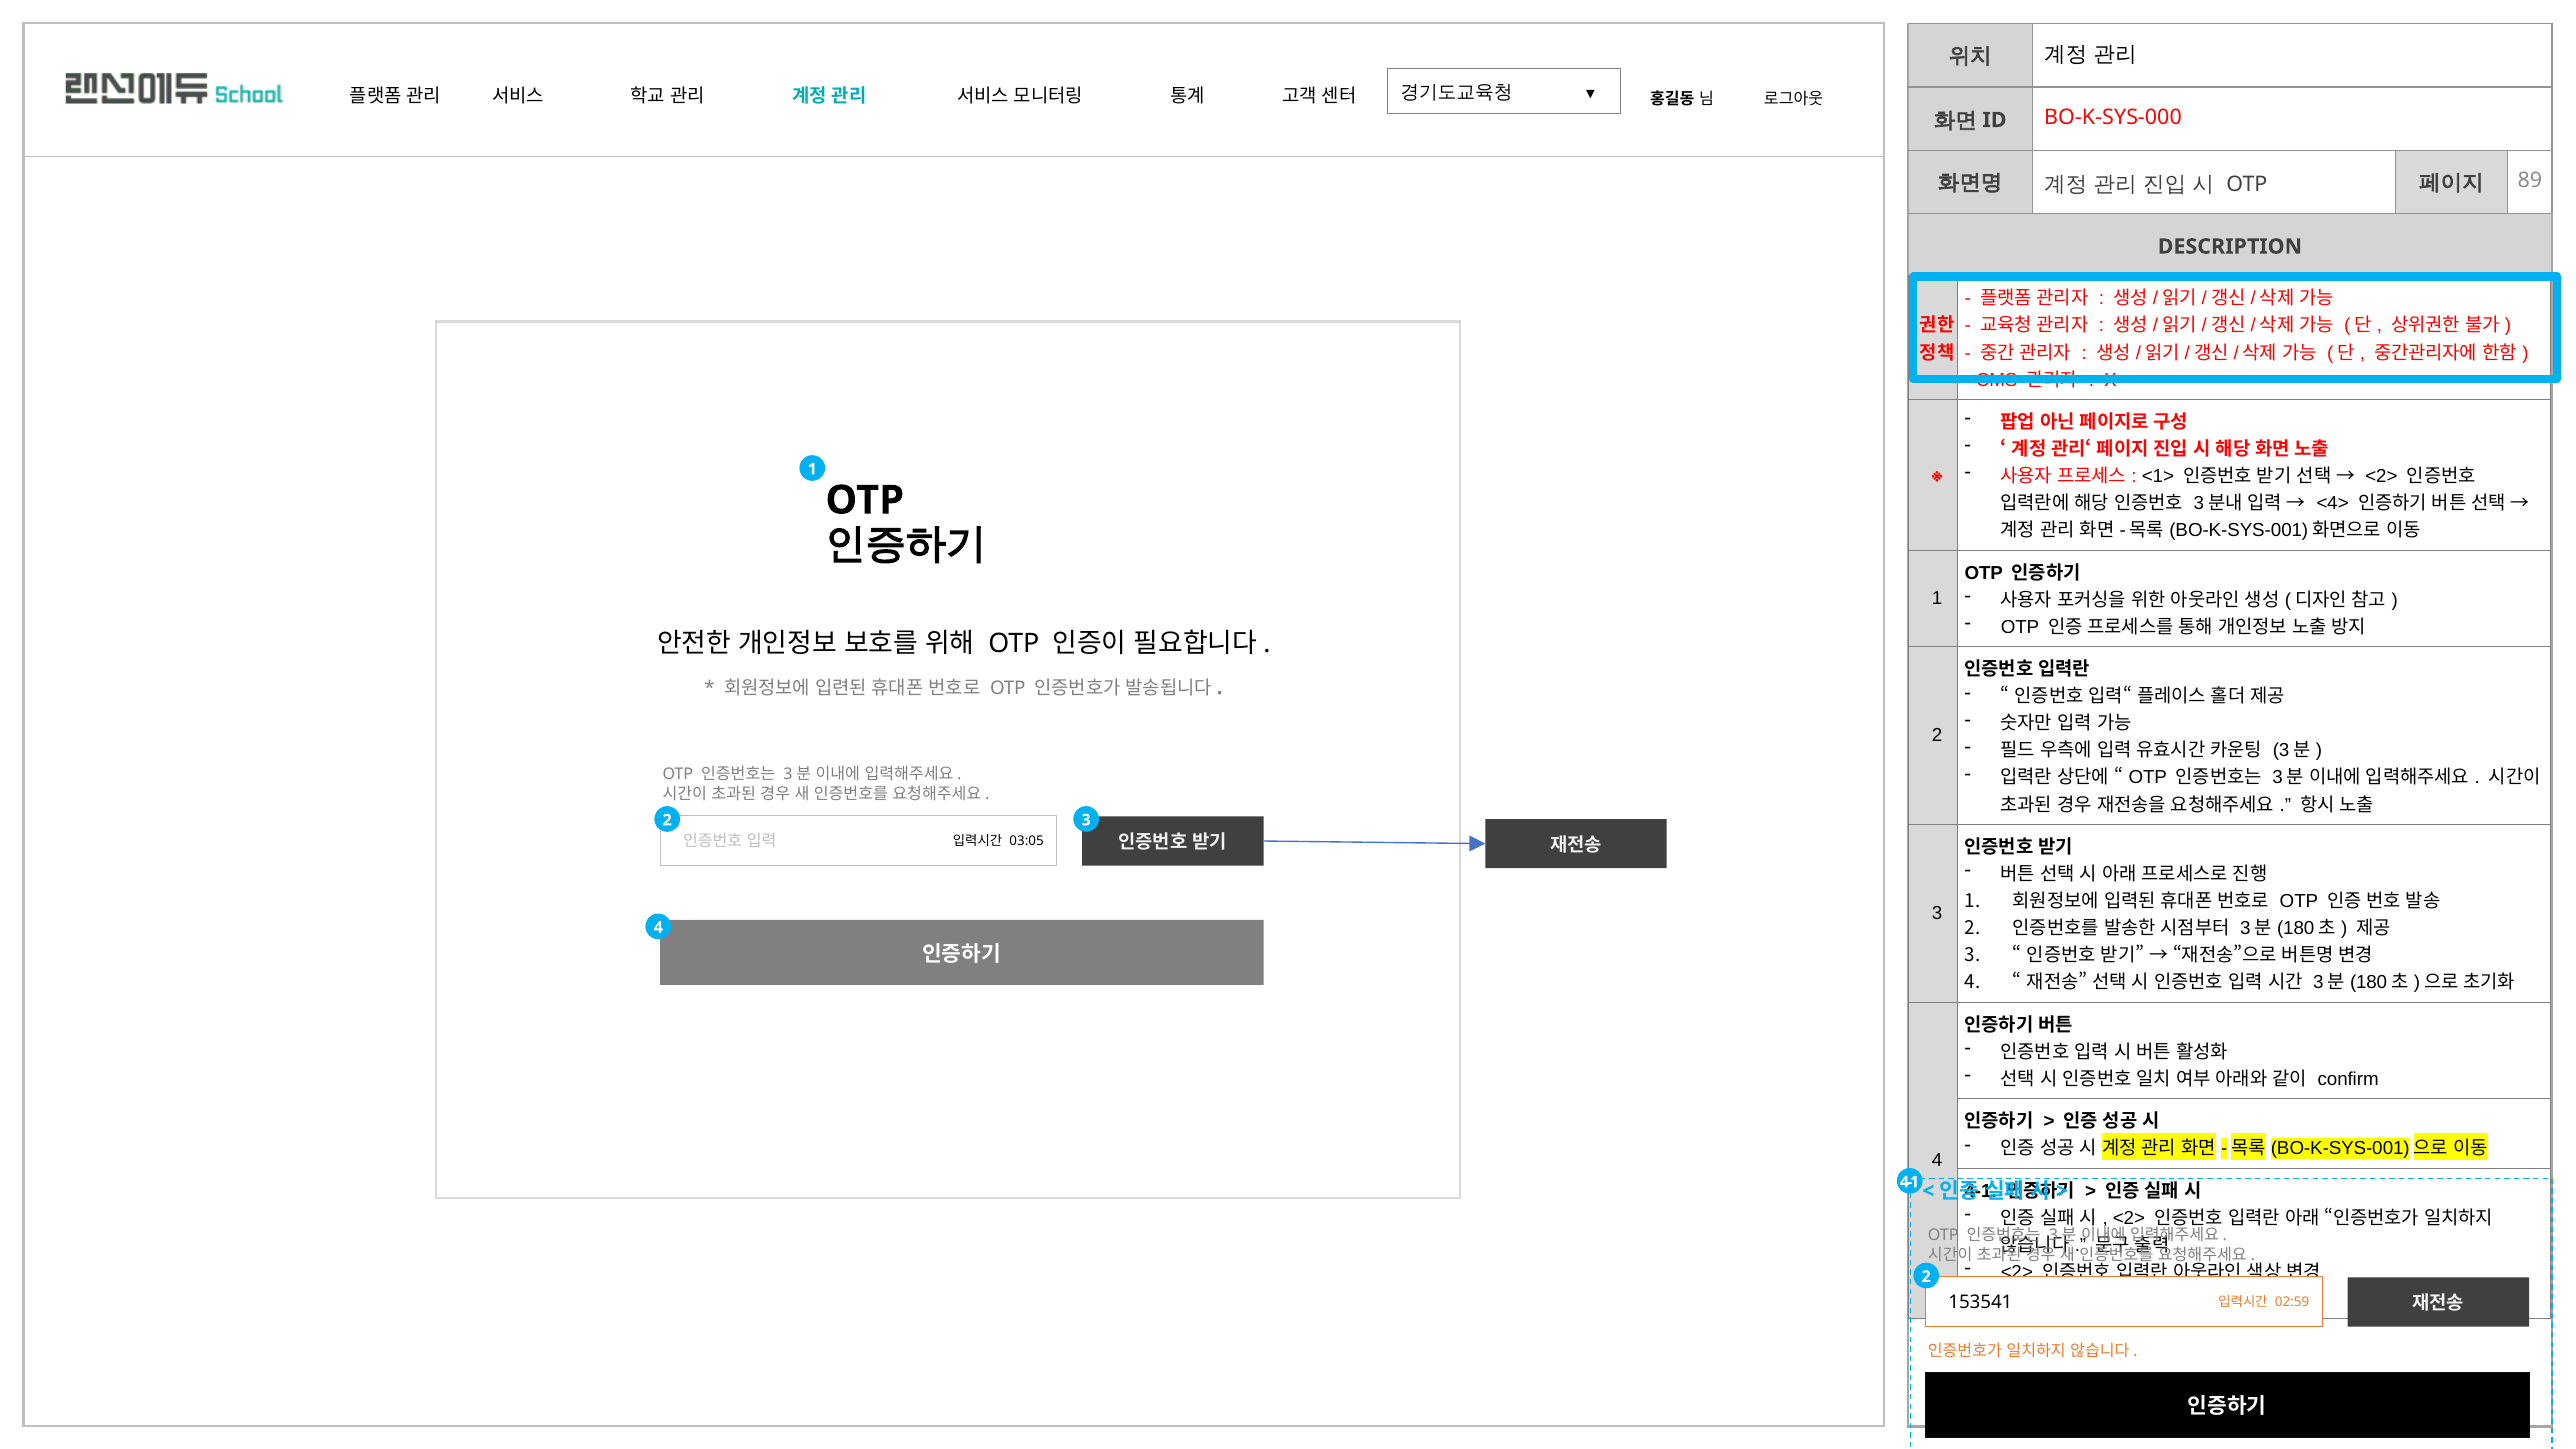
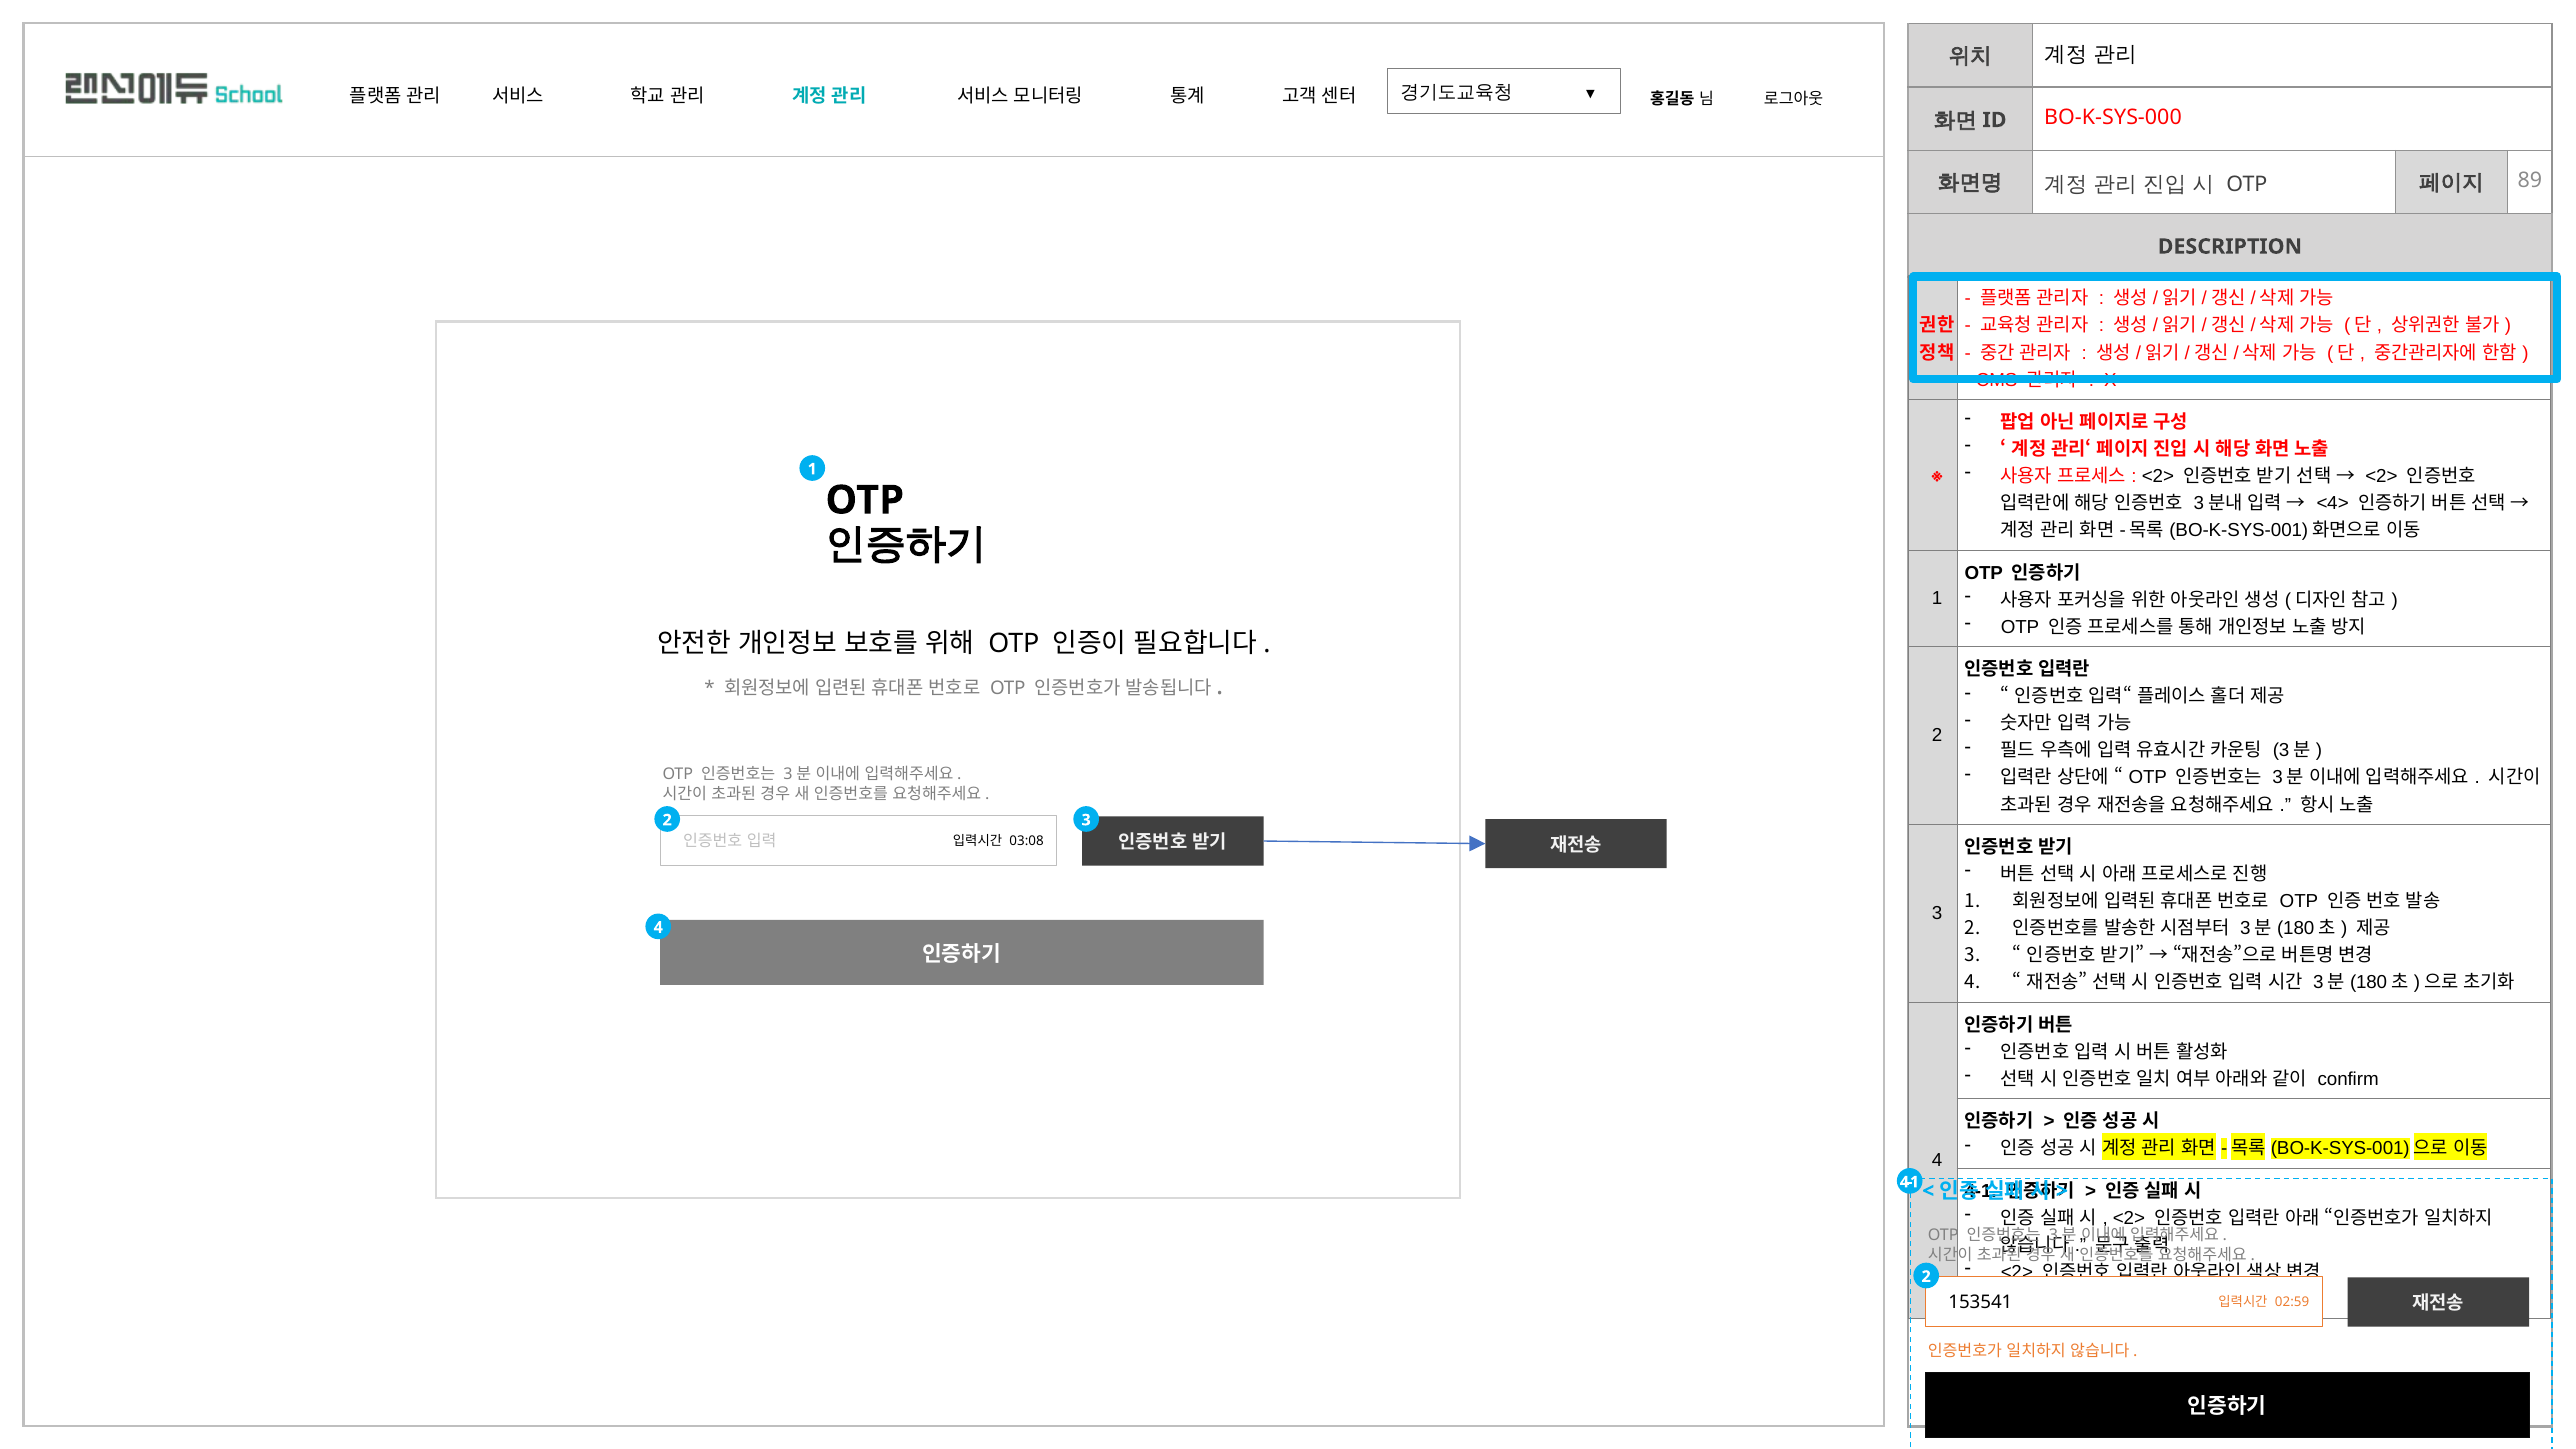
<1>: <1> -> <2> (2158, 476)
03:05: 03:05 -> 03:08 (1027, 841)
